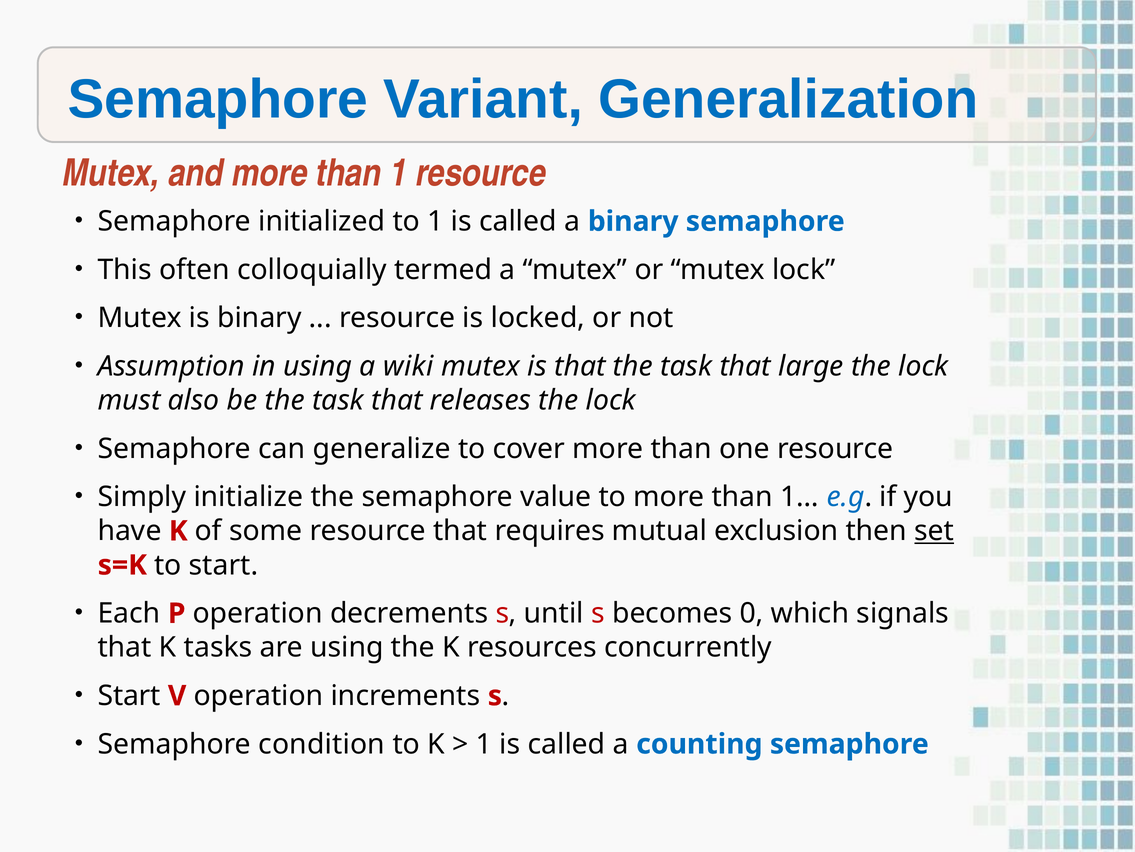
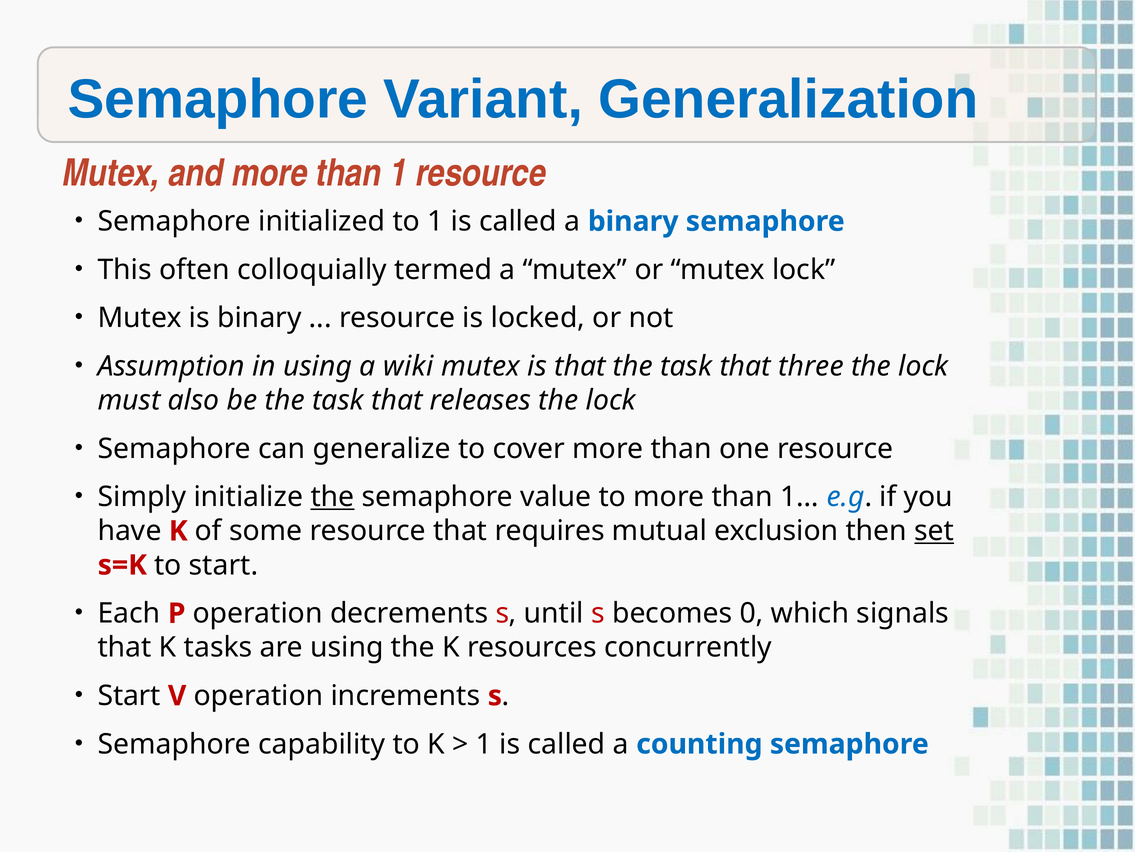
large: large -> three (811, 366)
the underline: none -> present (332, 497)
condition: condition -> capability (322, 744)
